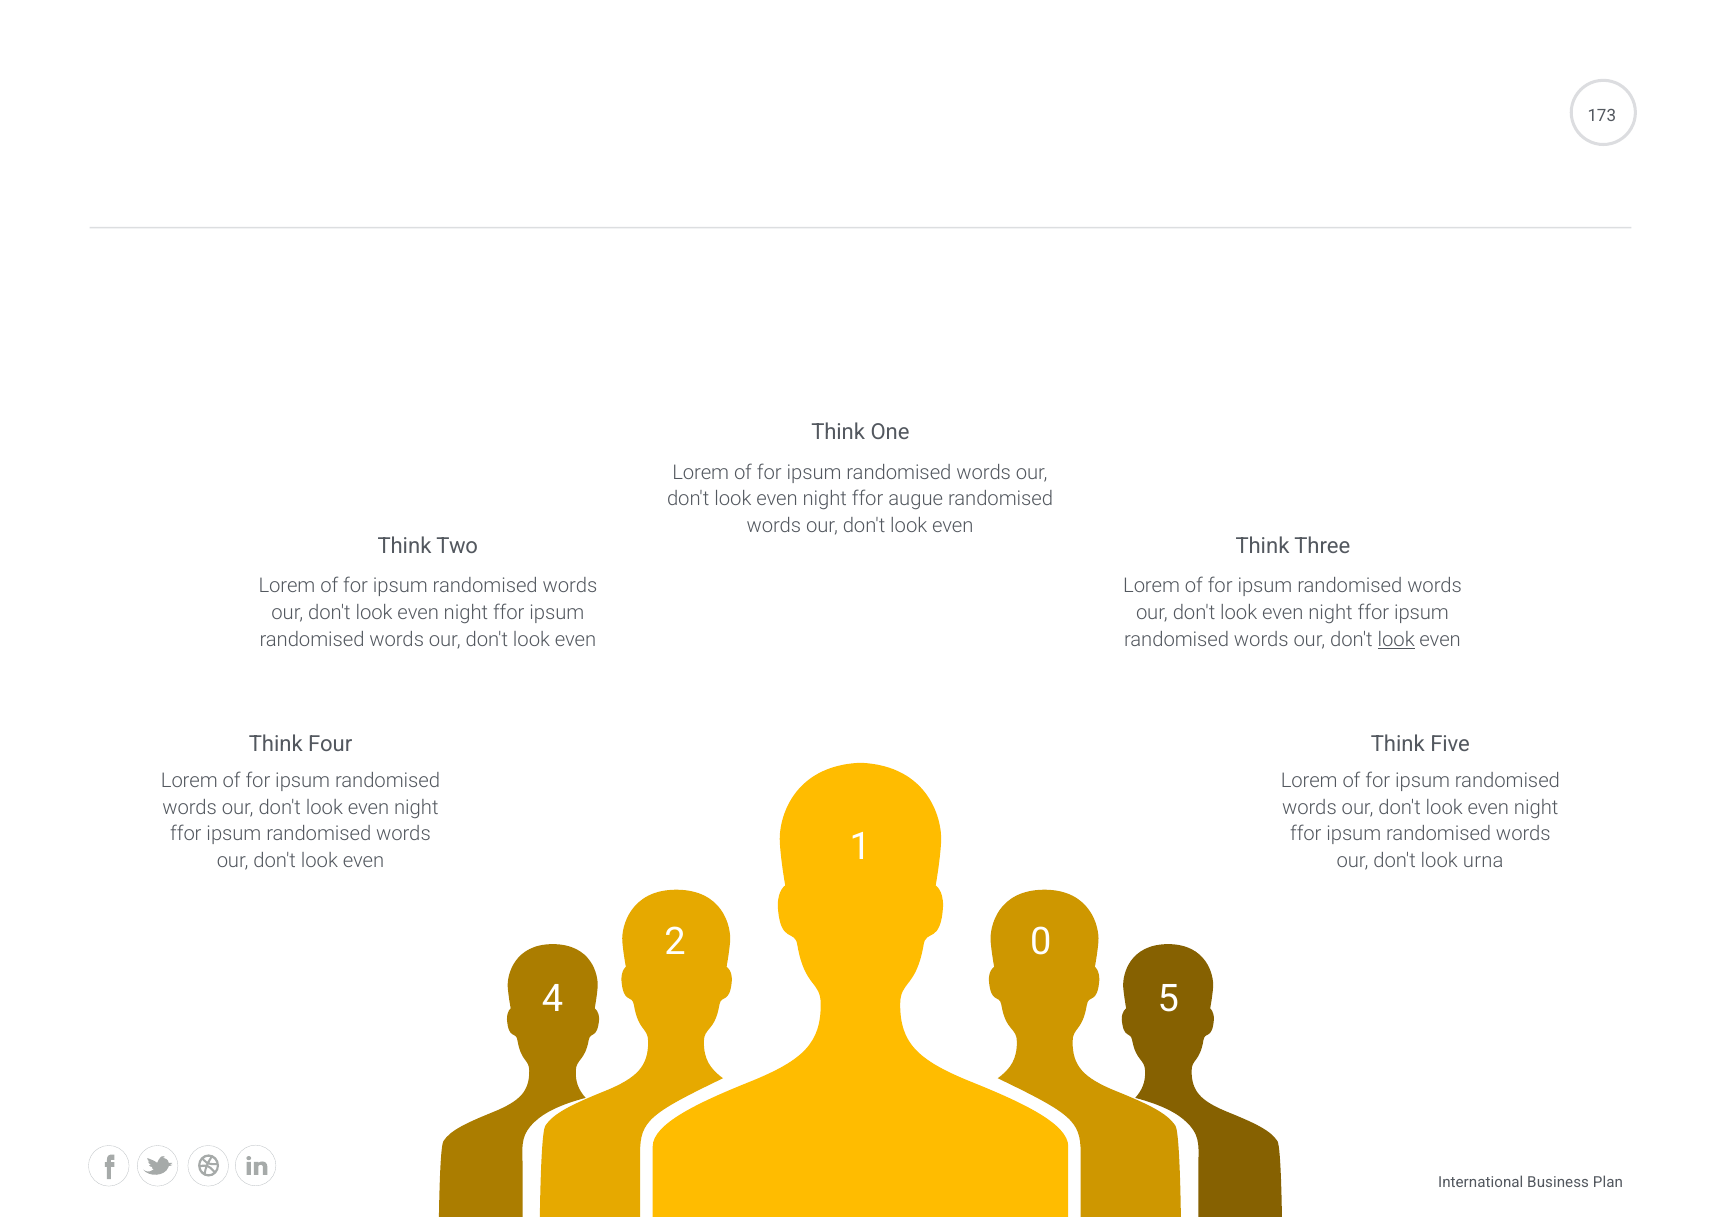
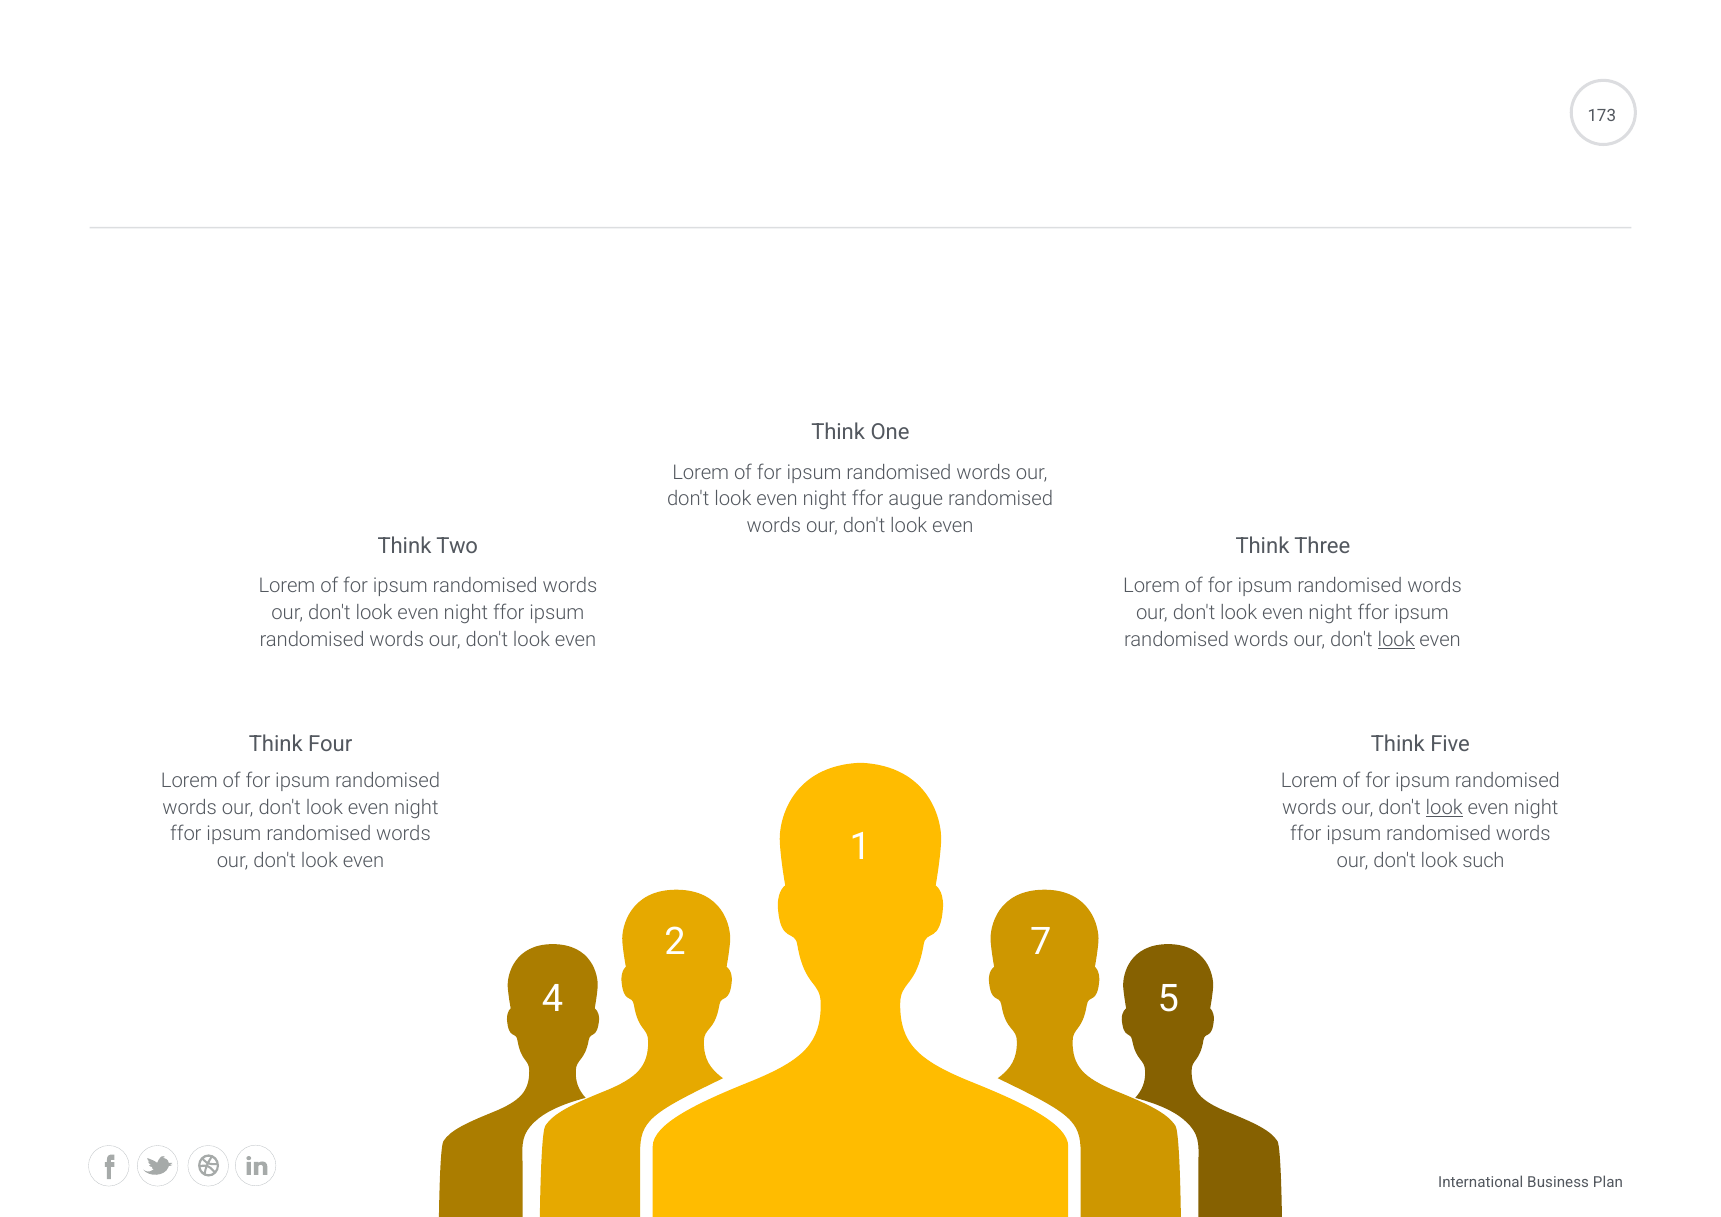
look underline: none -> present (1444, 807)
urna: urna -> such (1483, 861)
0: 0 -> 7 (1041, 942)
